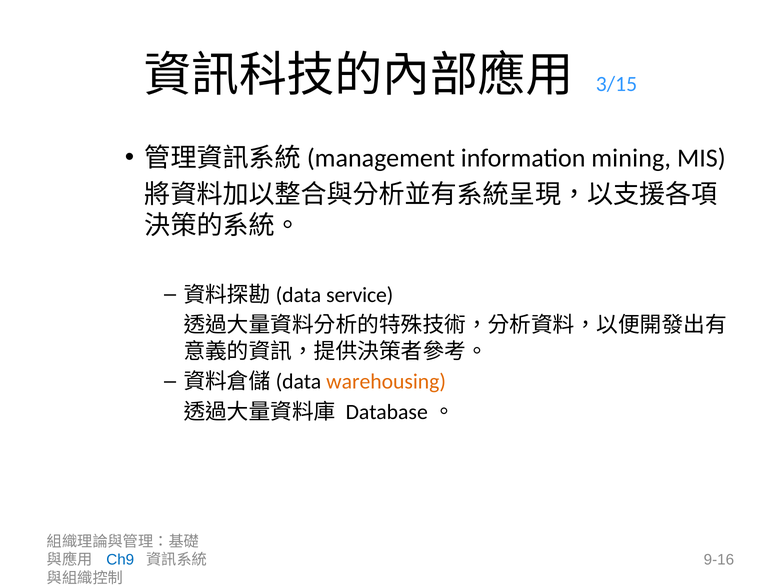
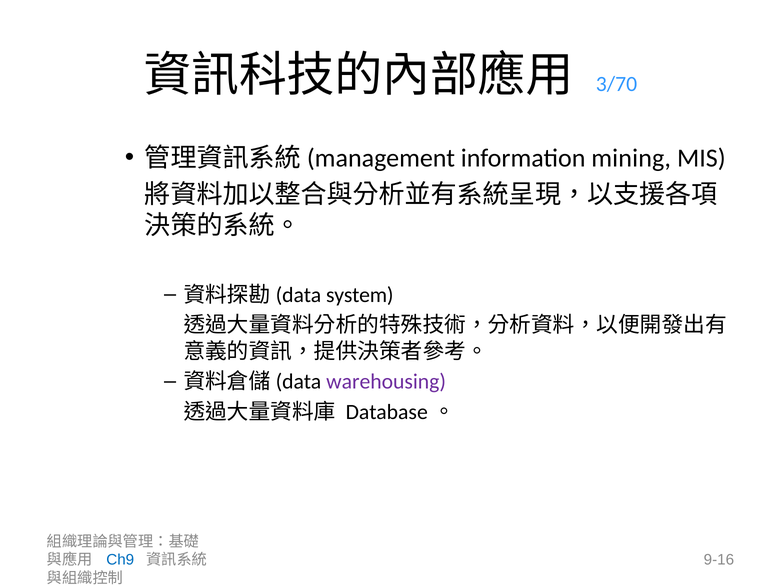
3/15: 3/15 -> 3/70 (616, 84)
service: service -> system (360, 295)
warehousing colour: orange -> purple (386, 382)
